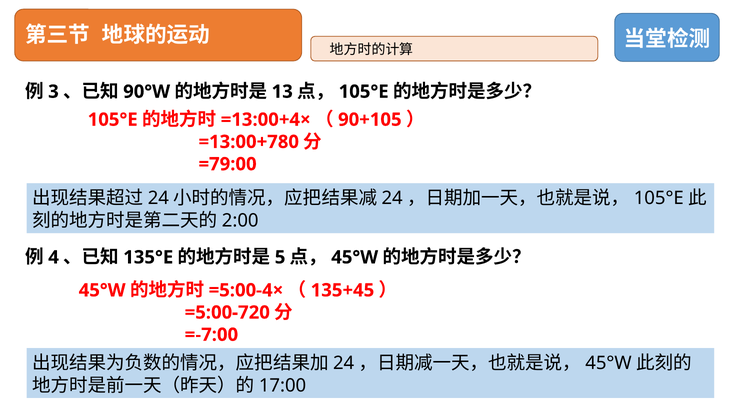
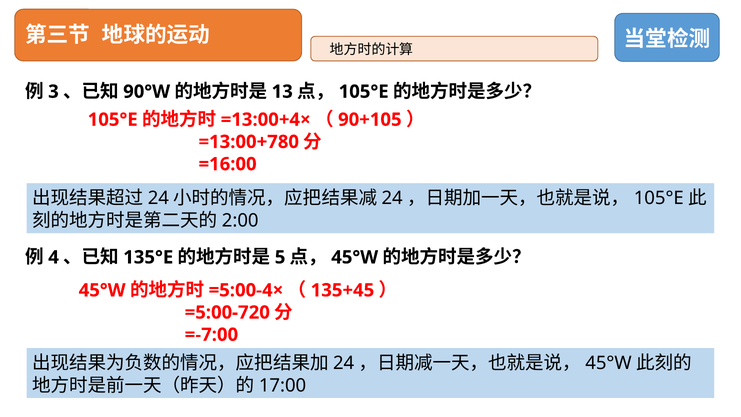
=79:00: =79:00 -> =16:00 (228, 164)
